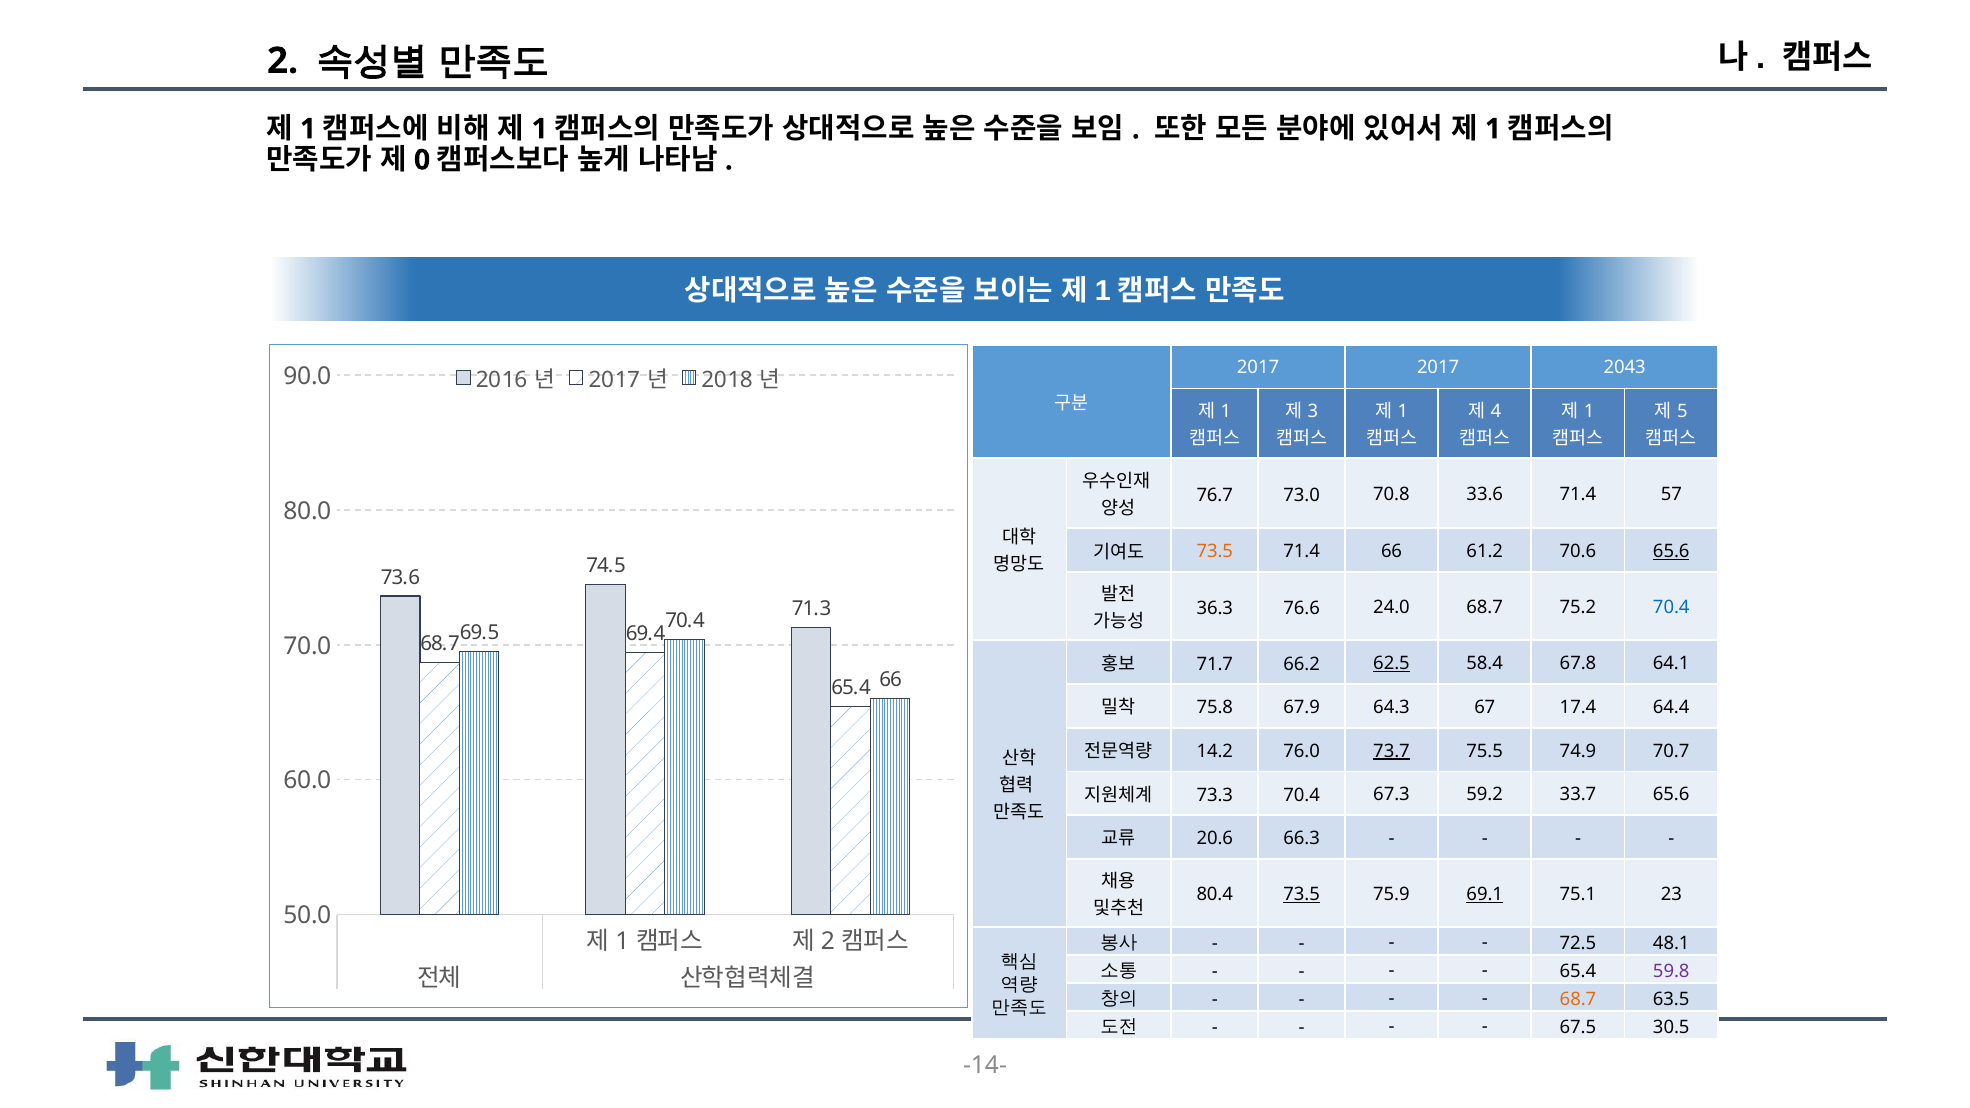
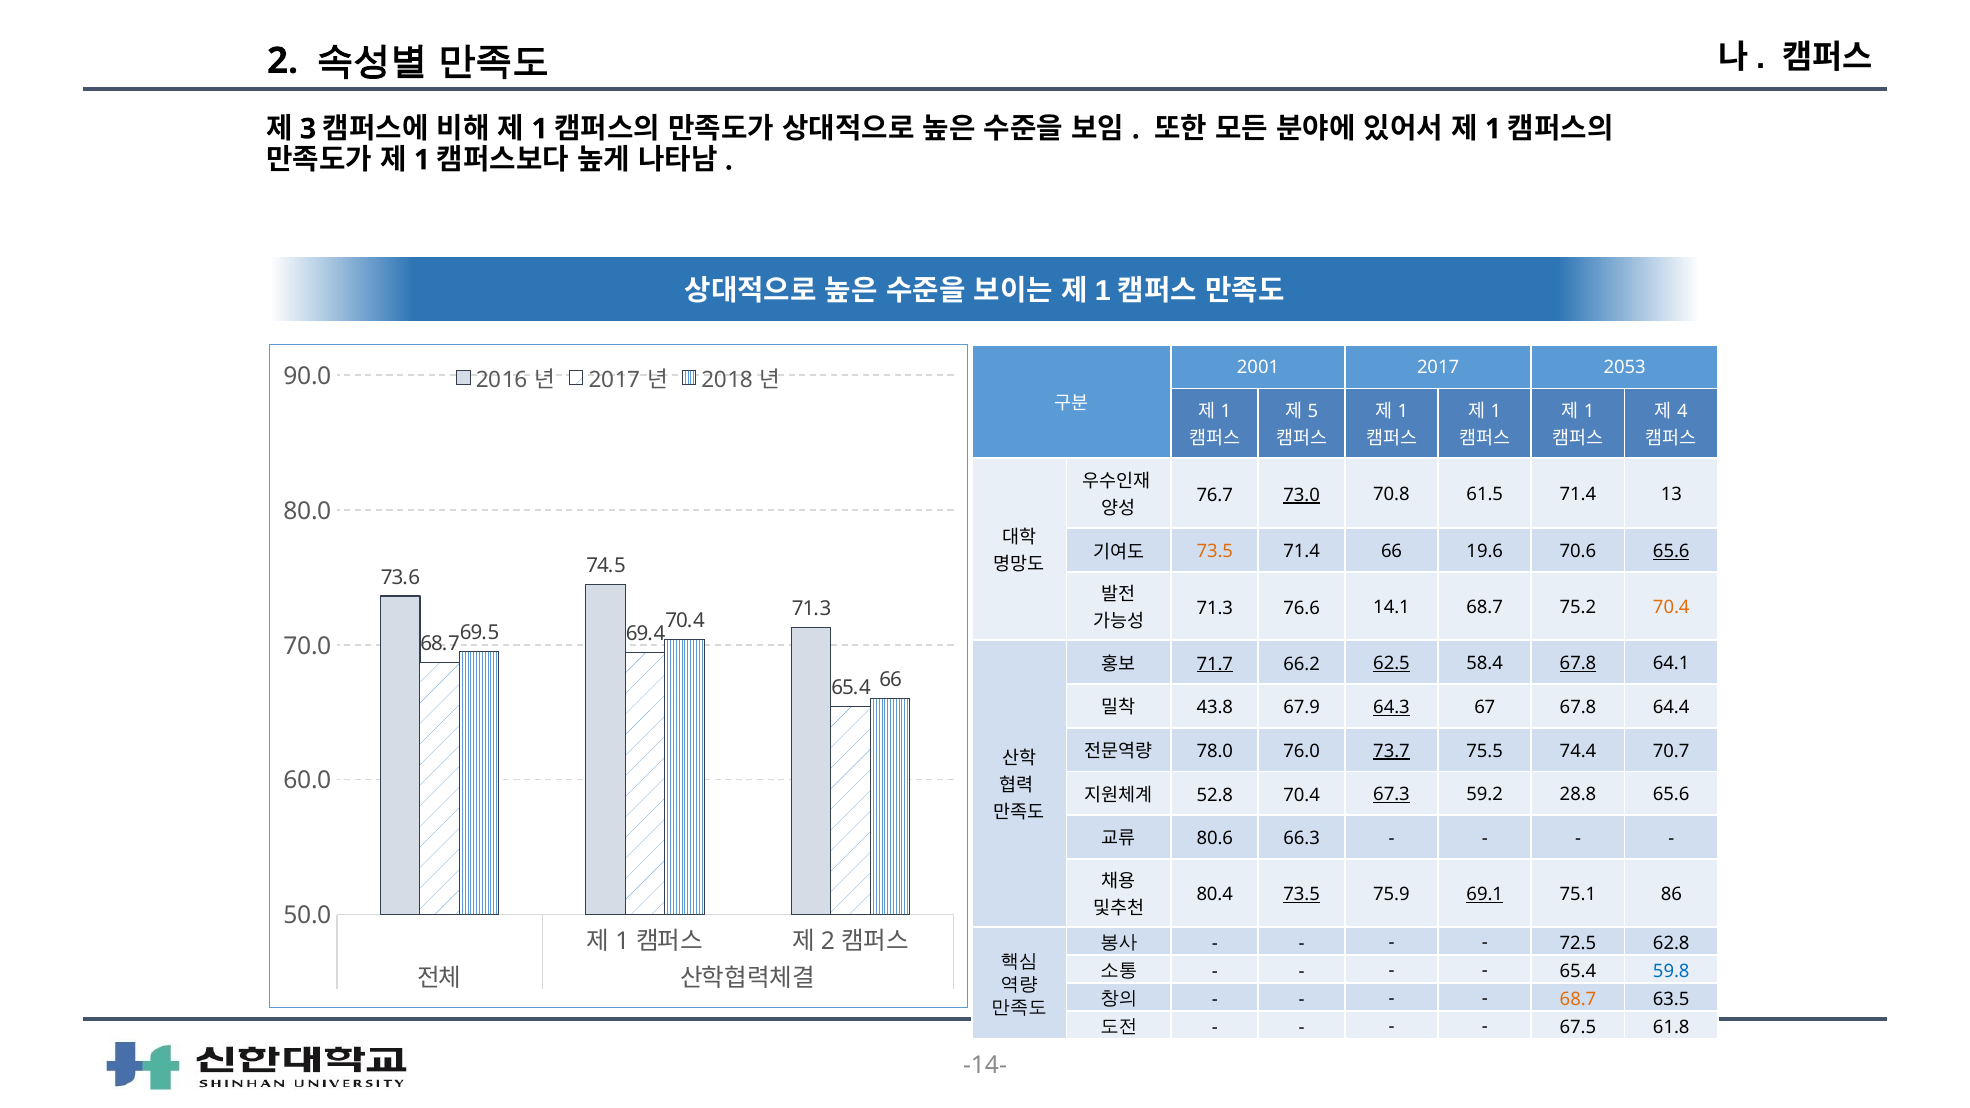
1: 1 -> 3 (308, 129)
0: 0 -> 1 (422, 160)
2017: 2017 -> 2001 (1258, 368)
2043: 2043 -> 2053 (1625, 368)
3: 3 -> 5 (1313, 412)
4: 4 -> 1 (1496, 412)
5: 5 -> 4 (1683, 412)
73.0 underline: none -> present (1302, 495)
33.6: 33.6 -> 61.5 (1485, 495)
57: 57 -> 13 (1671, 495)
61.2: 61.2 -> 19.6 (1485, 552)
36.3: 36.3 -> 71.3 (1215, 608)
24.0: 24.0 -> 14.1 (1392, 608)
70.4 colour: blue -> orange (1671, 608)
71.7 underline: none -> present (1215, 664)
67.8 underline: none -> present (1578, 664)
75.8: 75.8 -> 43.8 (1215, 708)
64.3 underline: none -> present (1392, 707)
67 17.4: 17.4 -> 67.8 (1578, 707)
14.2: 14.2 -> 78.0 (1215, 751)
74.9: 74.9 -> 74.4 (1578, 751)
73.3: 73.3 -> 52.8 (1215, 795)
67.3 underline: none -> present (1392, 795)
33.7: 33.7 -> 28.8 (1578, 795)
20.6: 20.6 -> 80.6 (1215, 839)
23: 23 -> 86 (1671, 895)
48.1: 48.1 -> 62.8 (1671, 943)
59.8 colour: purple -> blue (1671, 971)
30.5: 30.5 -> 61.8 (1671, 1027)
